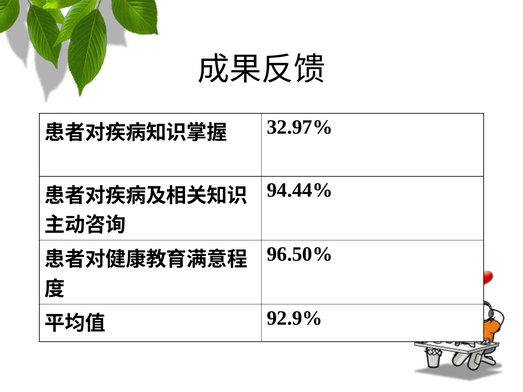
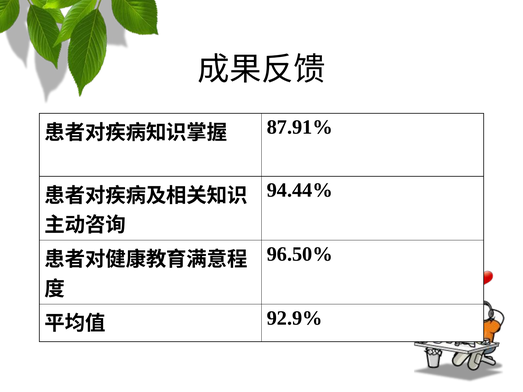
32.97%: 32.97% -> 87.91% (300, 127)
